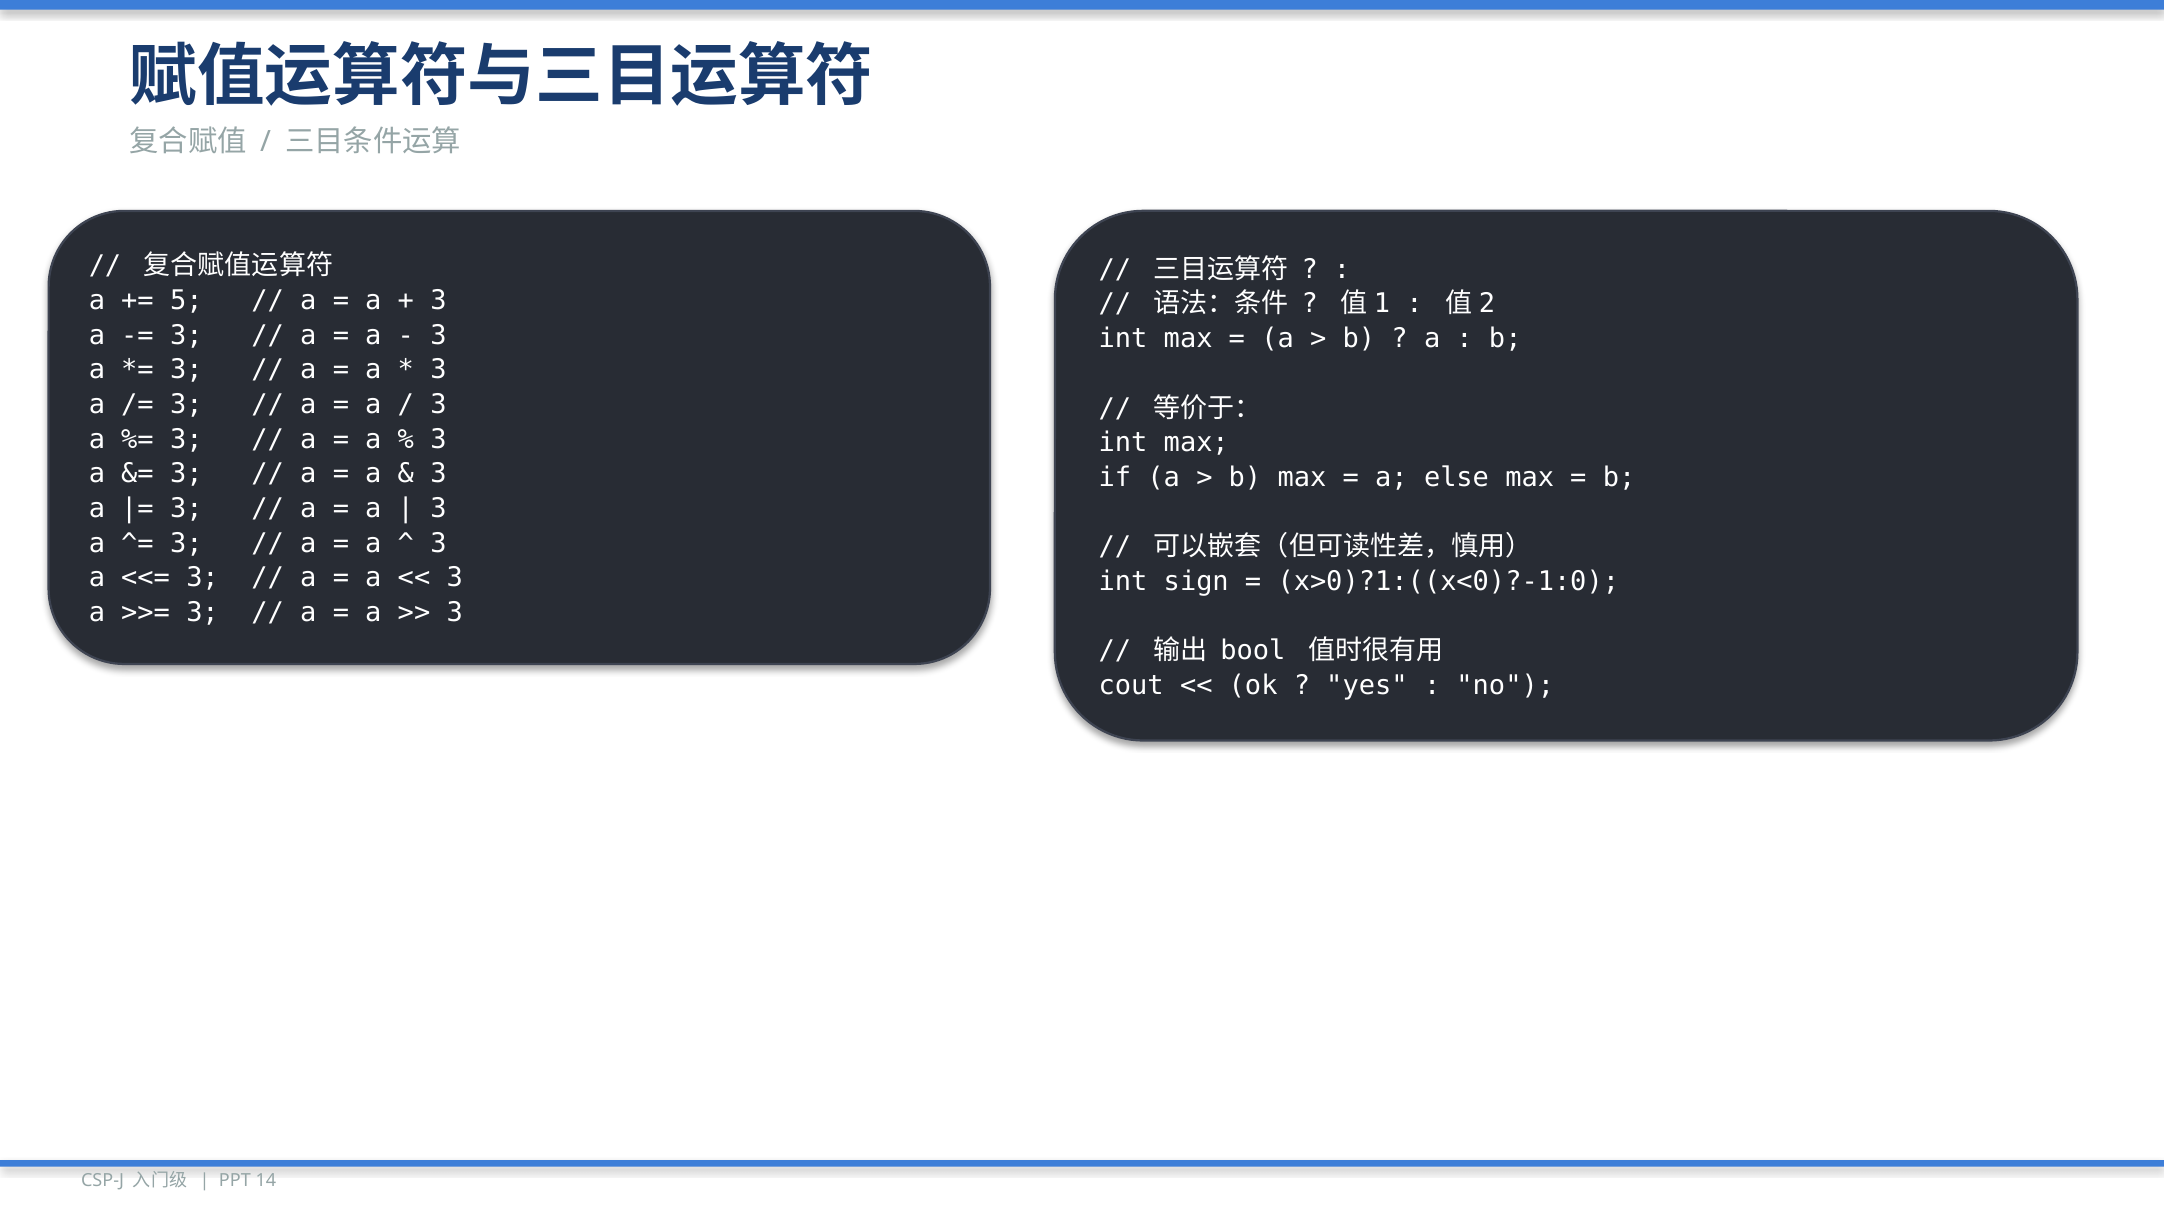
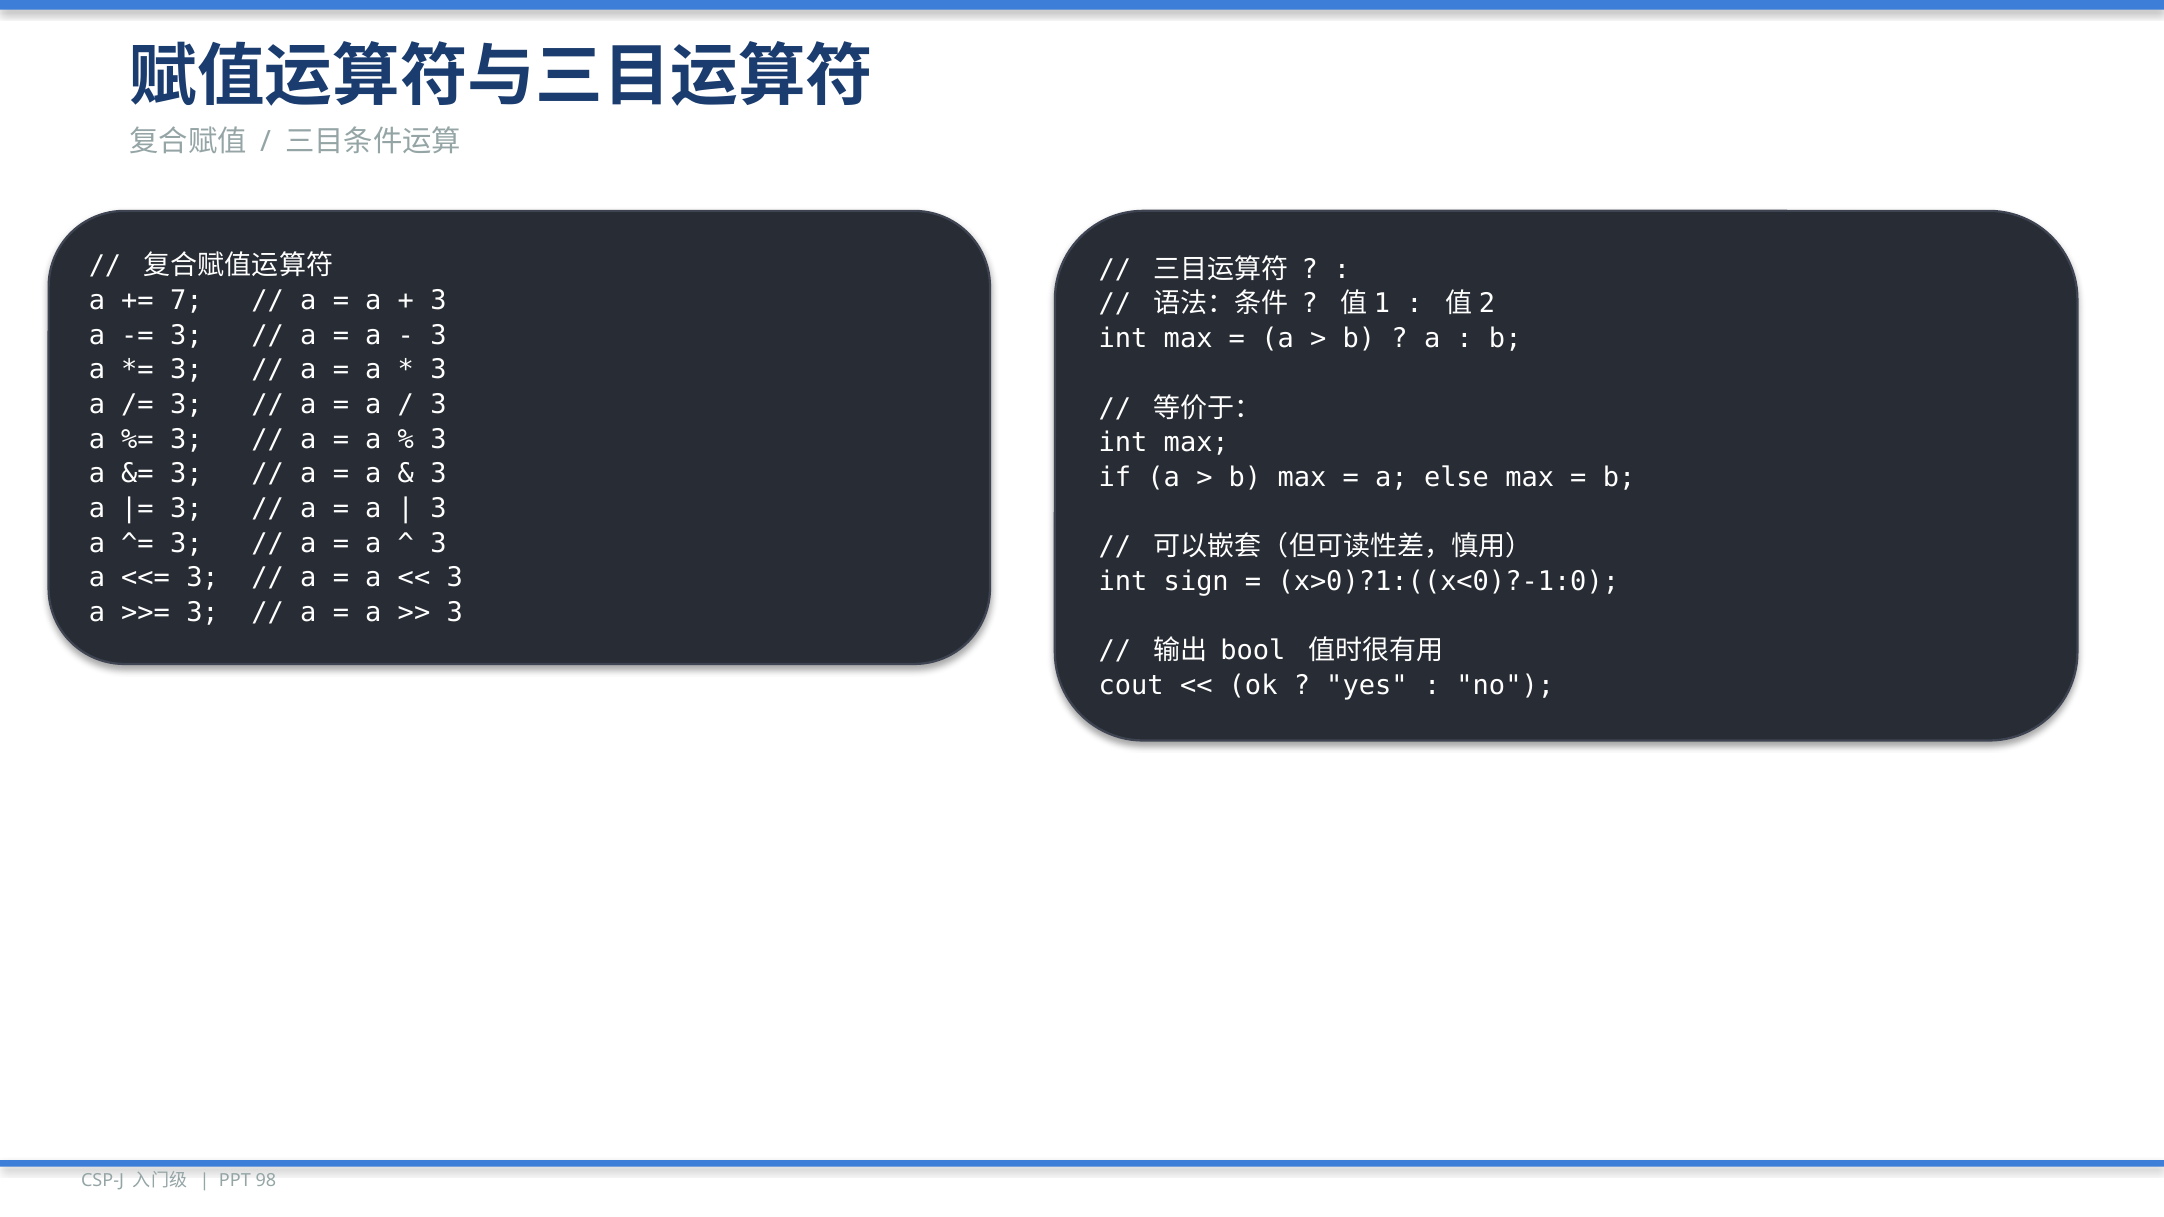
5: 5 -> 7 (186, 301)
14: 14 -> 98 (266, 1181)
